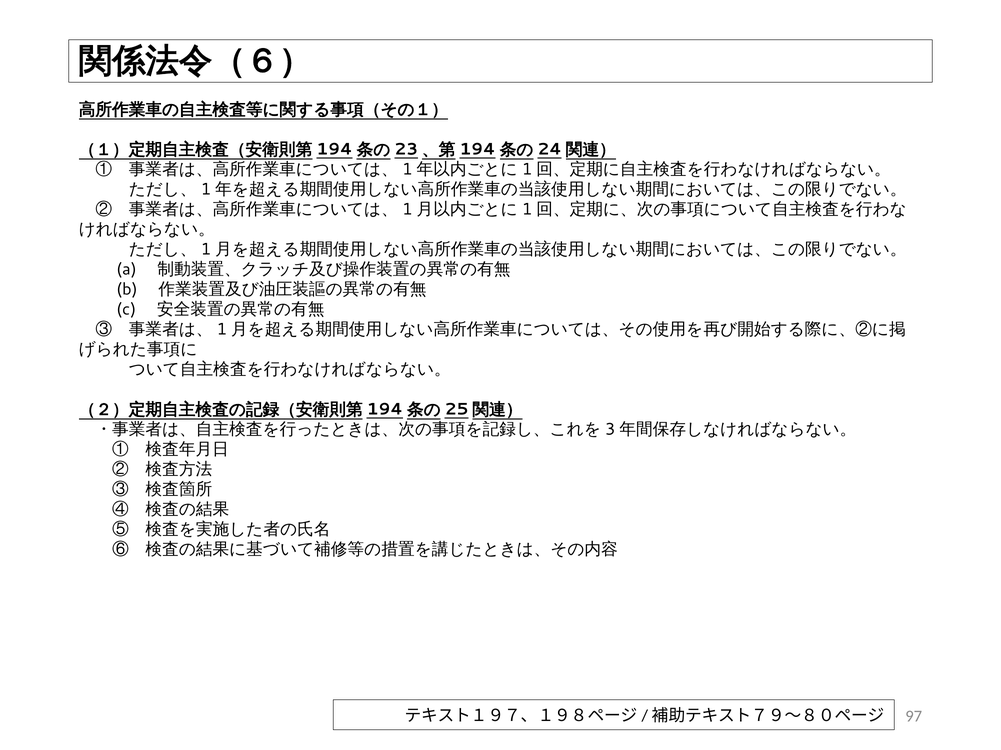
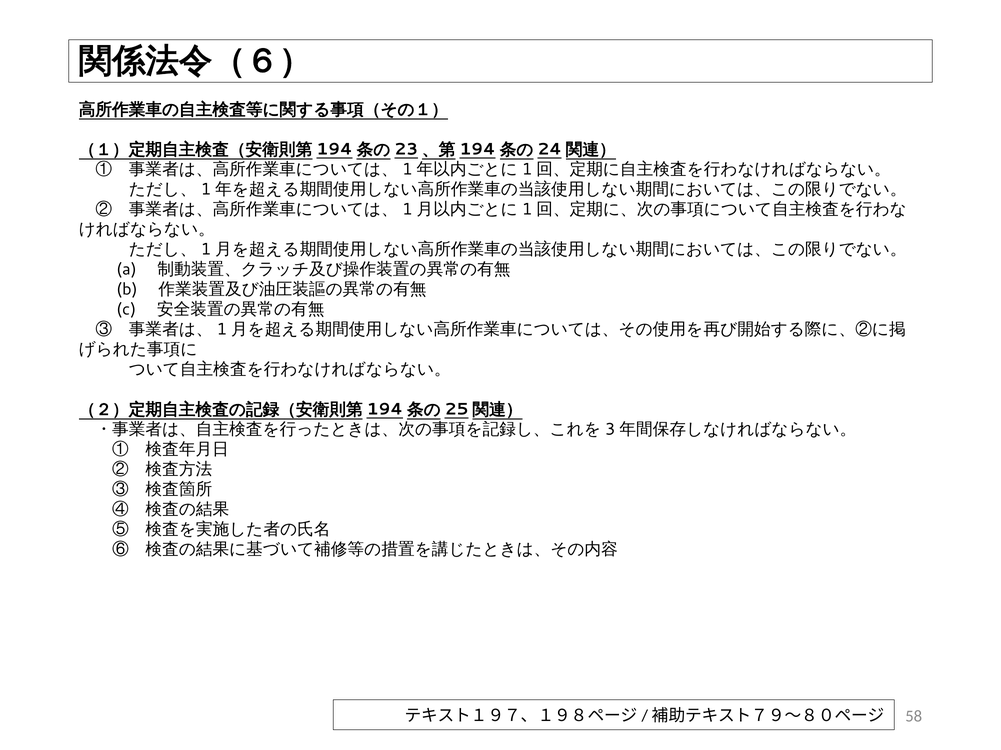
97: 97 -> 58 (914, 717)
